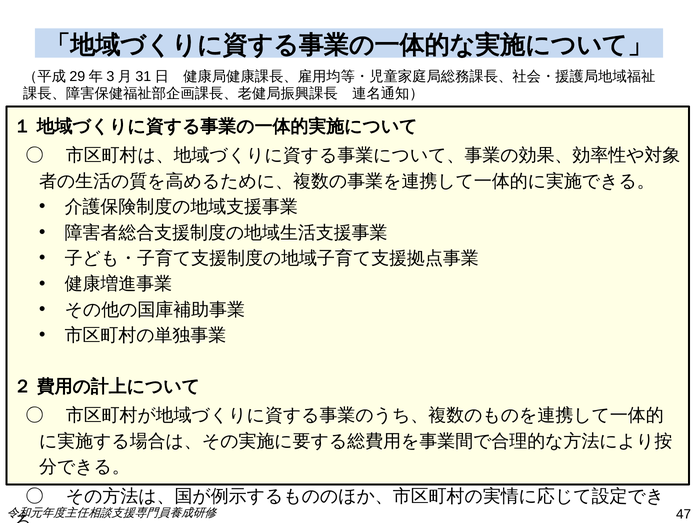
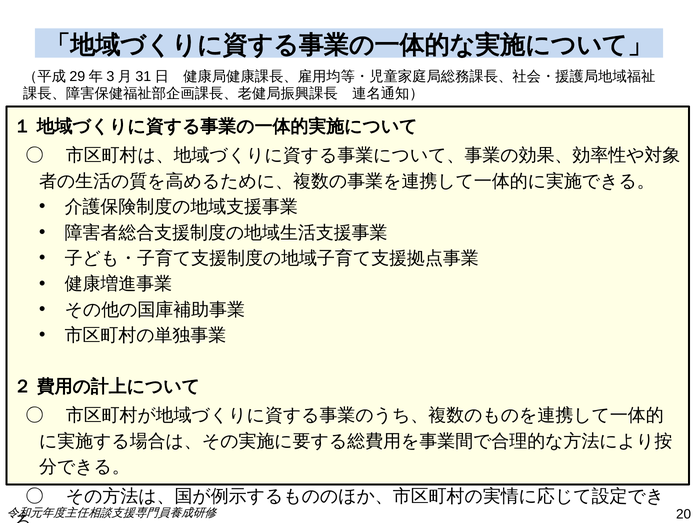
47: 47 -> 20 (684, 515)
